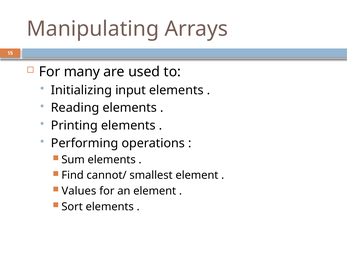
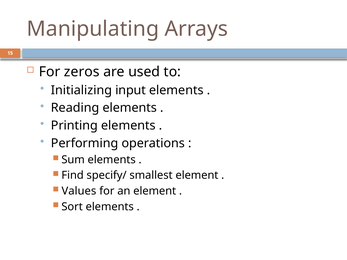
many: many -> zeros (82, 72)
cannot/: cannot/ -> specify/ (107, 175)
